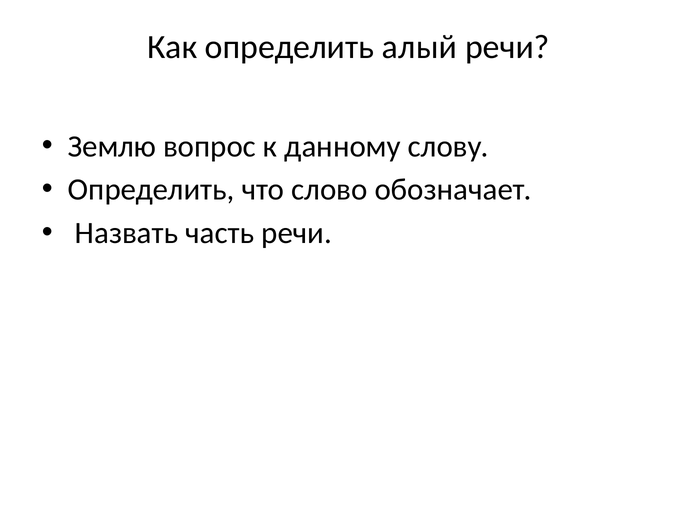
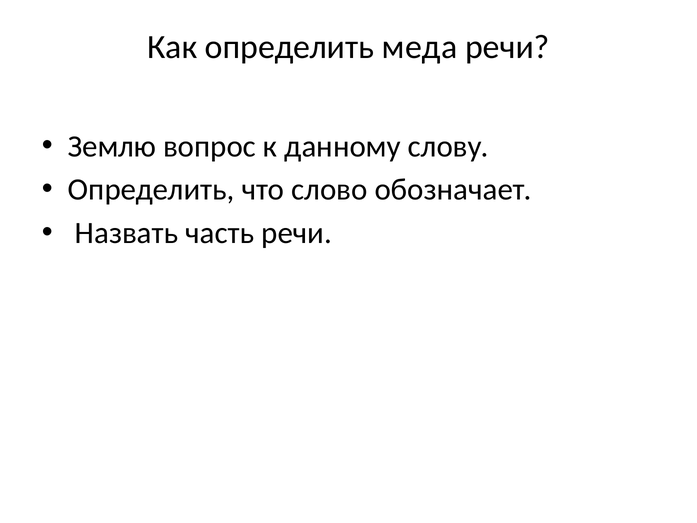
алый: алый -> меда (420, 47)
